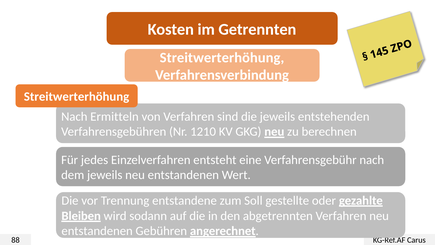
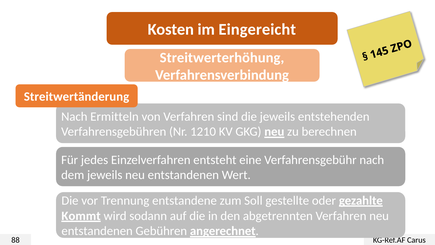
Getrennten: Getrennten -> Eingereicht (257, 29)
Streitwerterhöhung: Streitwerterhöhung -> Streitwertänderung (77, 97)
Bleiben: Bleiben -> Kommt (81, 216)
